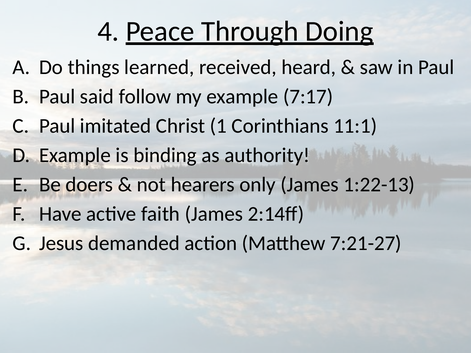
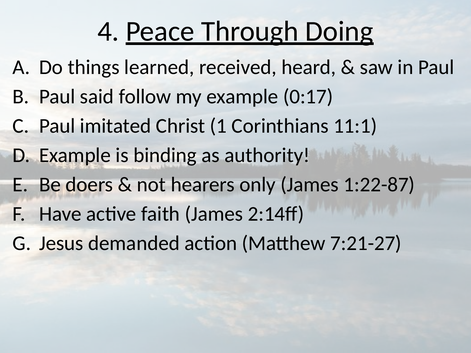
7:17: 7:17 -> 0:17 (308, 97)
1:22-13: 1:22-13 -> 1:22-87 (379, 185)
